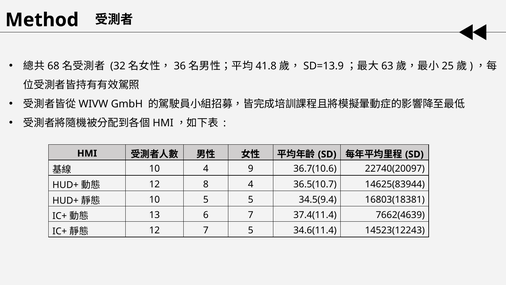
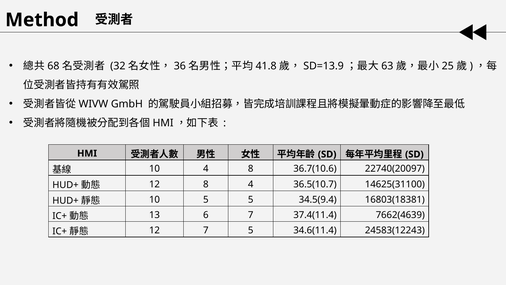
4 9: 9 -> 8 (251, 169)
14625(83944: 14625(83944 -> 14625(31100 (395, 184)
14523(12243: 14523(12243 -> 24583(12243 (395, 230)
